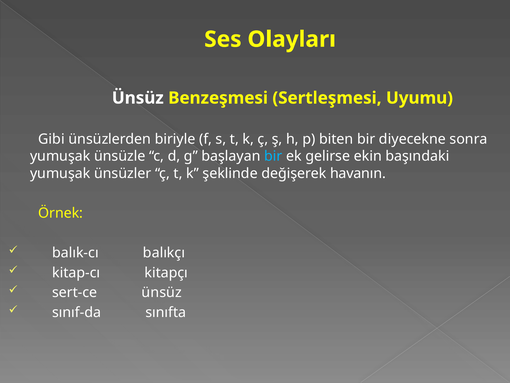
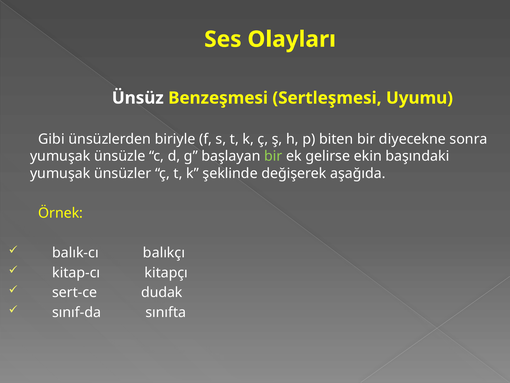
bir colour: light blue -> light green (273, 156)
havanın: havanın -> aşağıda (358, 173)
sert-ce ünsüz: ünsüz -> dudak (162, 292)
